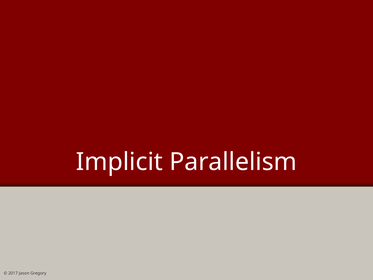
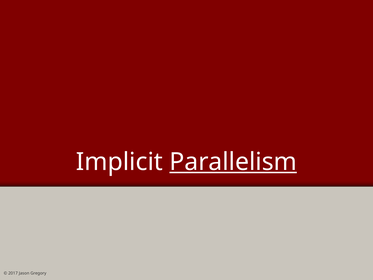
Parallelism underline: none -> present (233, 162)
